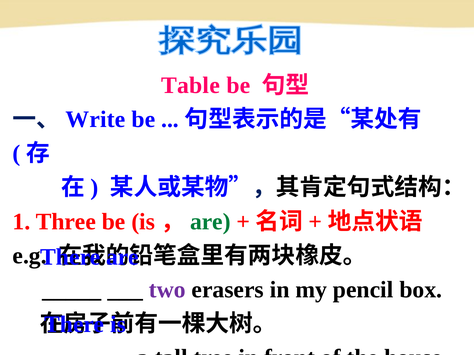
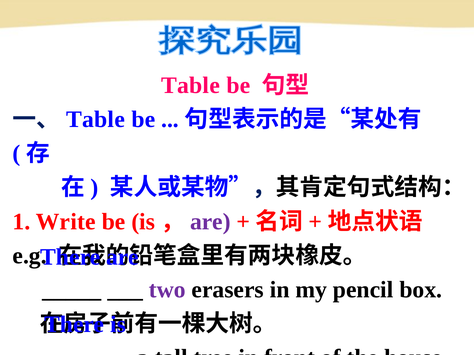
Write: Write -> Table (95, 120)
Three: Three -> Write (66, 222)
are colour: green -> purple (210, 222)
